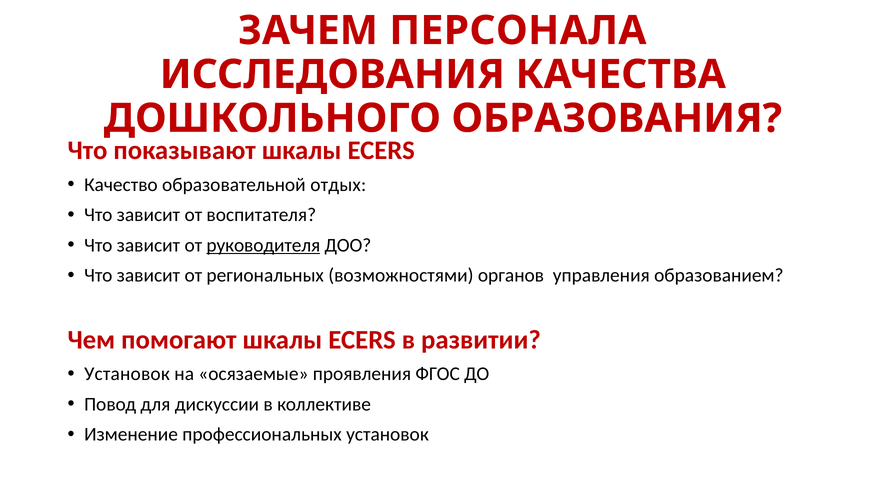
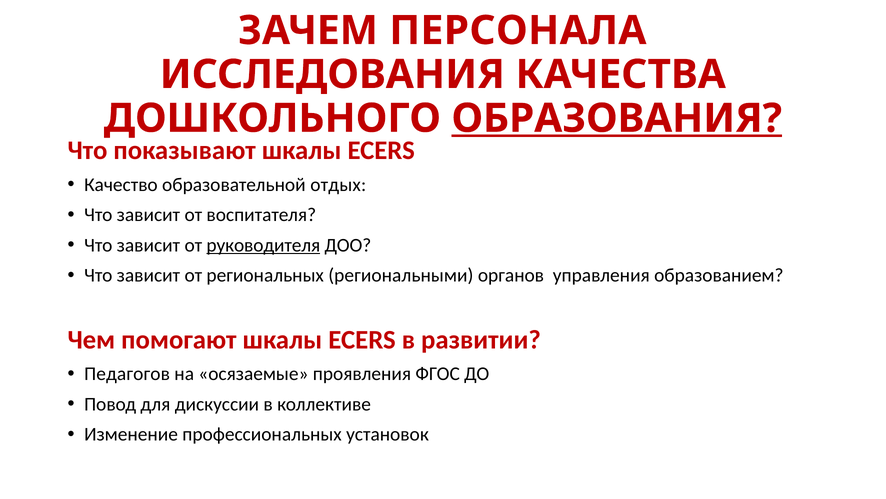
ОБРАЗОВАНИЯ underline: none -> present (617, 118)
возможностями: возможностями -> региональными (401, 275)
Установок: Установок -> Педагогов (127, 373)
